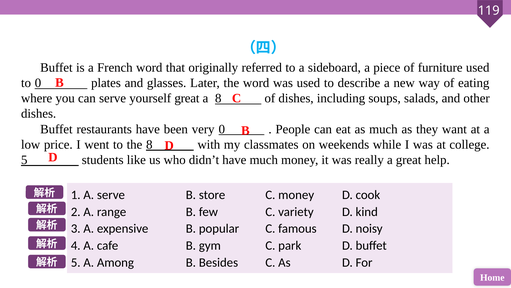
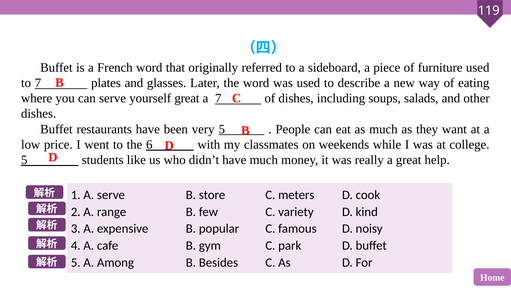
to 0: 0 -> 7 (38, 83)
a 8: 8 -> 7 (218, 98)
very 0: 0 -> 5 (222, 129)
the 8: 8 -> 6 (149, 144)
C money: money -> meters (296, 195)
